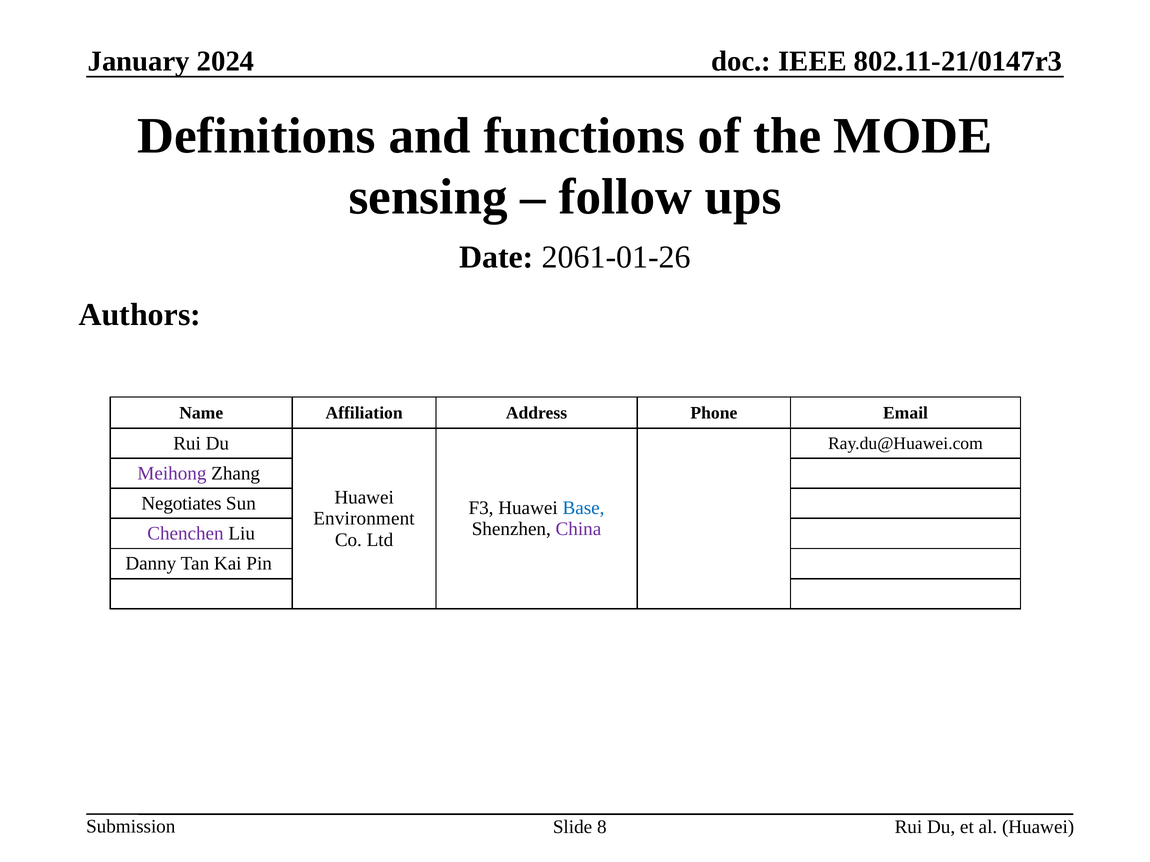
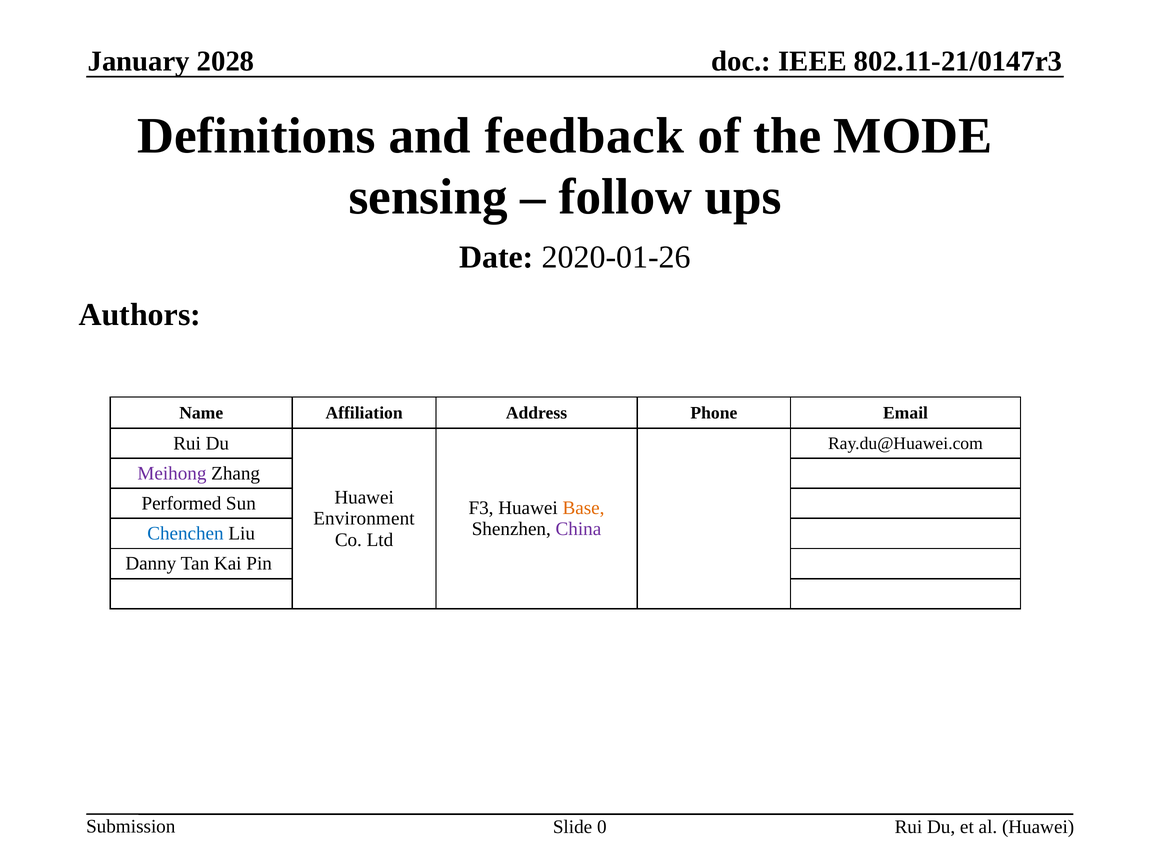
2024: 2024 -> 2028 (226, 61)
functions: functions -> feedback (584, 136)
2061-01-26: 2061-01-26 -> 2020-01-26 (616, 257)
Negotiates: Negotiates -> Performed (181, 504)
Base colour: blue -> orange (583, 508)
Chenchen colour: purple -> blue (185, 534)
8: 8 -> 0 (602, 827)
